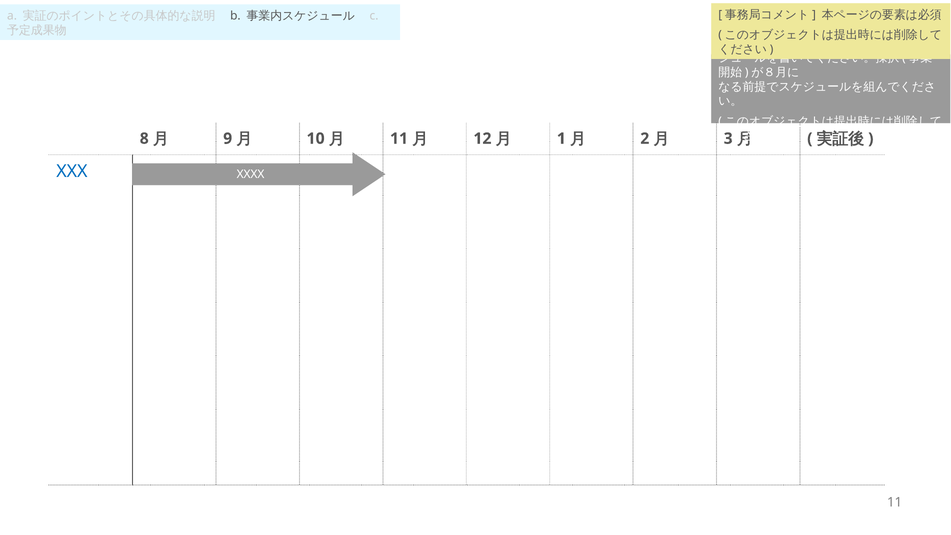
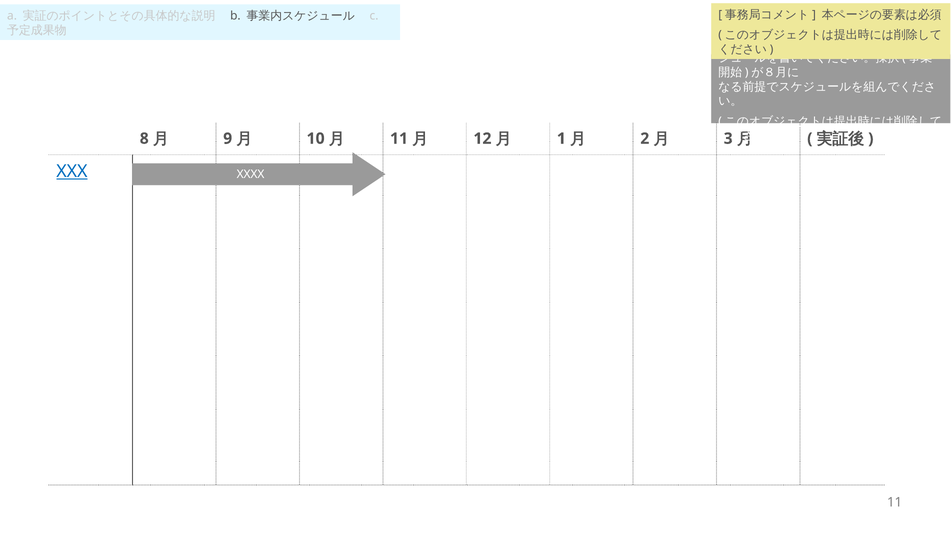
XXX underline: none -> present (72, 171)
